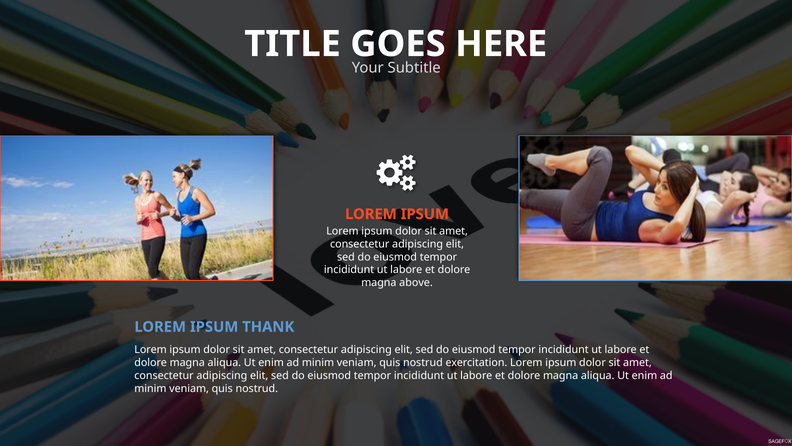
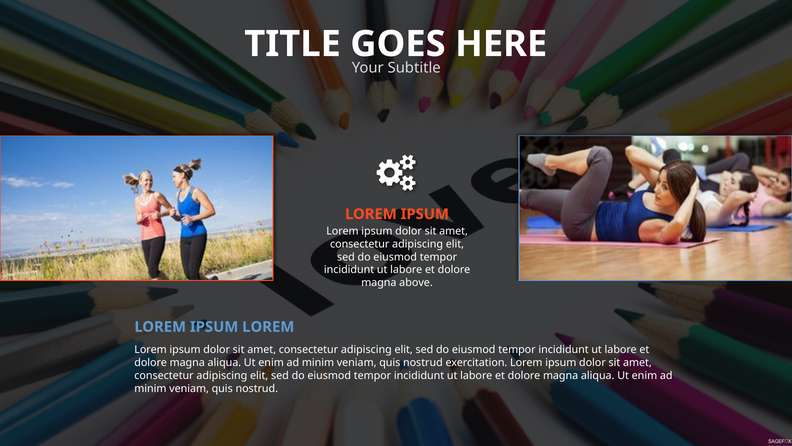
THANK: THANK -> LOREM (268, 327)
